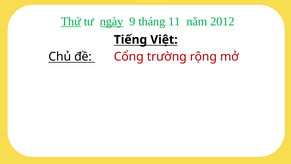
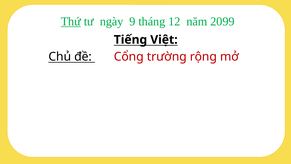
ngày underline: present -> none (112, 21)
11: 11 -> 12 (174, 21)
2012: 2012 -> 2099 (222, 21)
